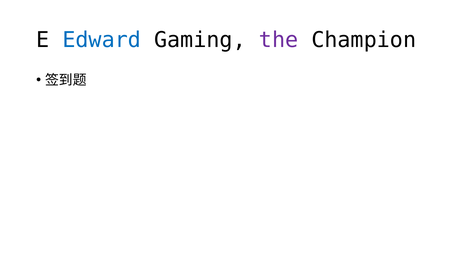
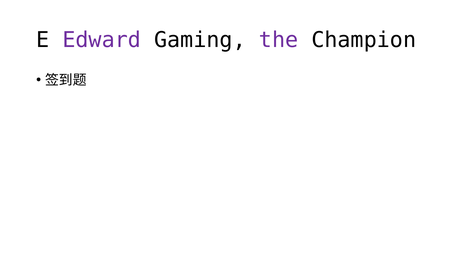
Edward colour: blue -> purple (102, 40)
